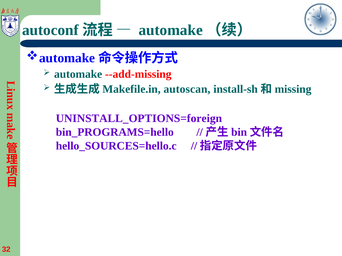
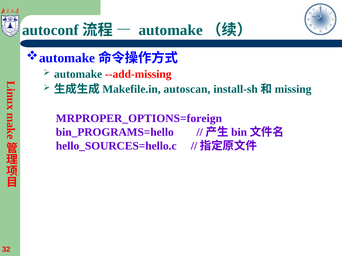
UNINSTALL_OPTIONS=foreign: UNINSTALL_OPTIONS=foreign -> MRPROPER_OPTIONS=foreign (139, 119)
